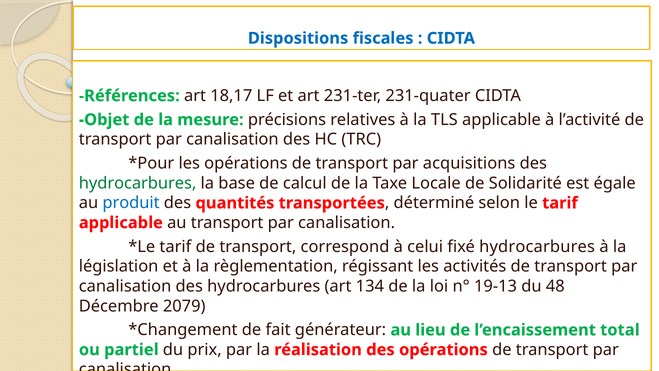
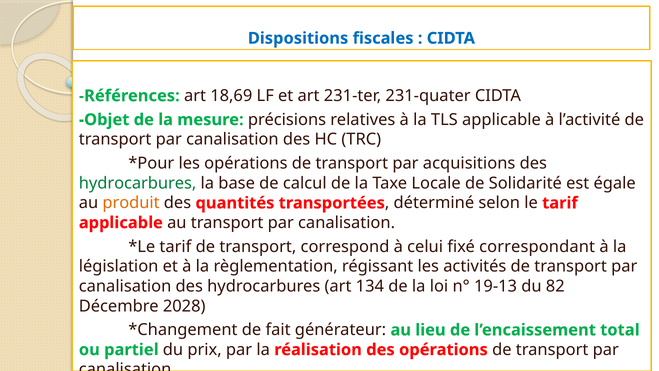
18,17: 18,17 -> 18,69 (231, 96)
produit colour: blue -> orange (131, 203)
fixé hydrocarbures: hydrocarbures -> correspondant (537, 246)
48: 48 -> 82 (555, 286)
2079: 2079 -> 2028 (184, 306)
